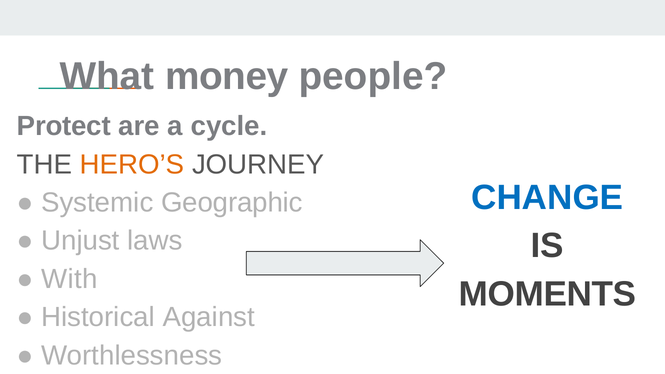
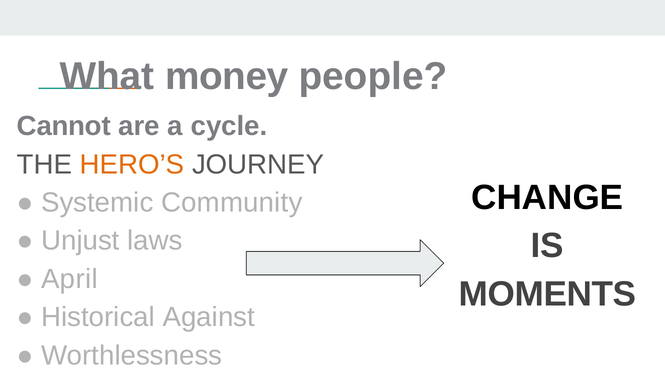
Protect: Protect -> Cannot (64, 126)
CHANGE colour: blue -> black (547, 197)
Geographic: Geographic -> Community (232, 203)
With: With -> April (69, 279)
